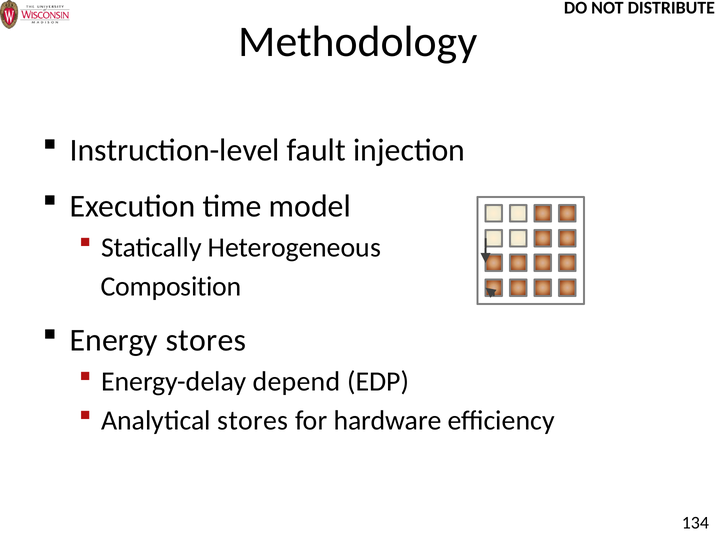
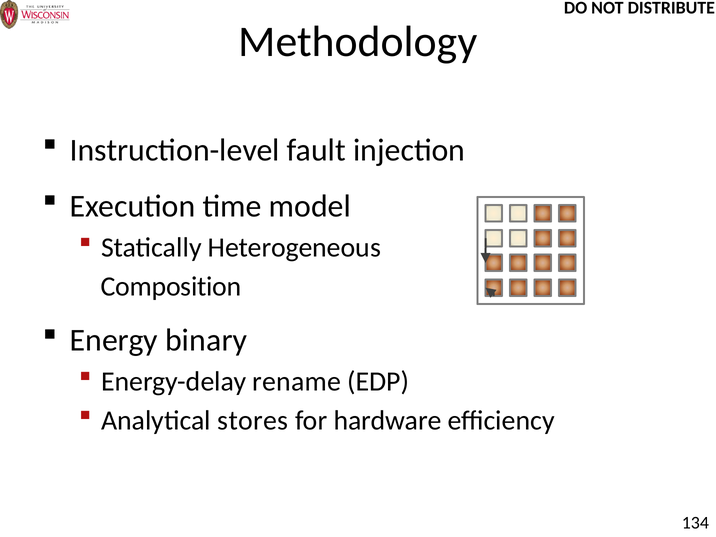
Energy stores: stores -> binary (206, 340)
depend: depend -> rename (297, 381)
